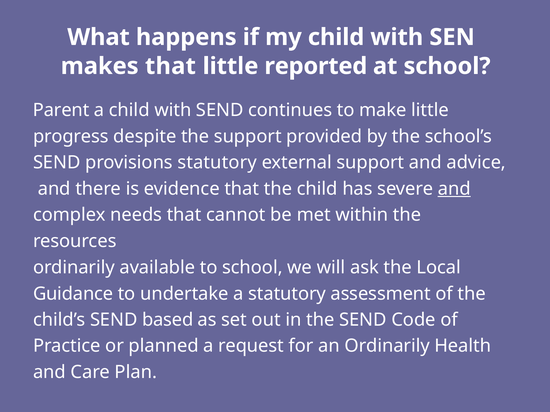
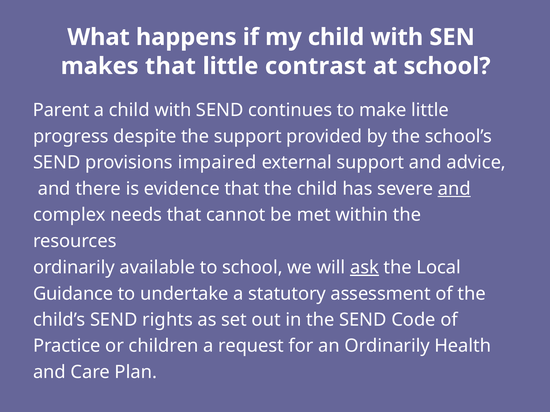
reported: reported -> contrast (316, 66)
provisions statutory: statutory -> impaired (217, 163)
ask underline: none -> present (365, 268)
based: based -> rights (168, 320)
planned: planned -> children (164, 346)
